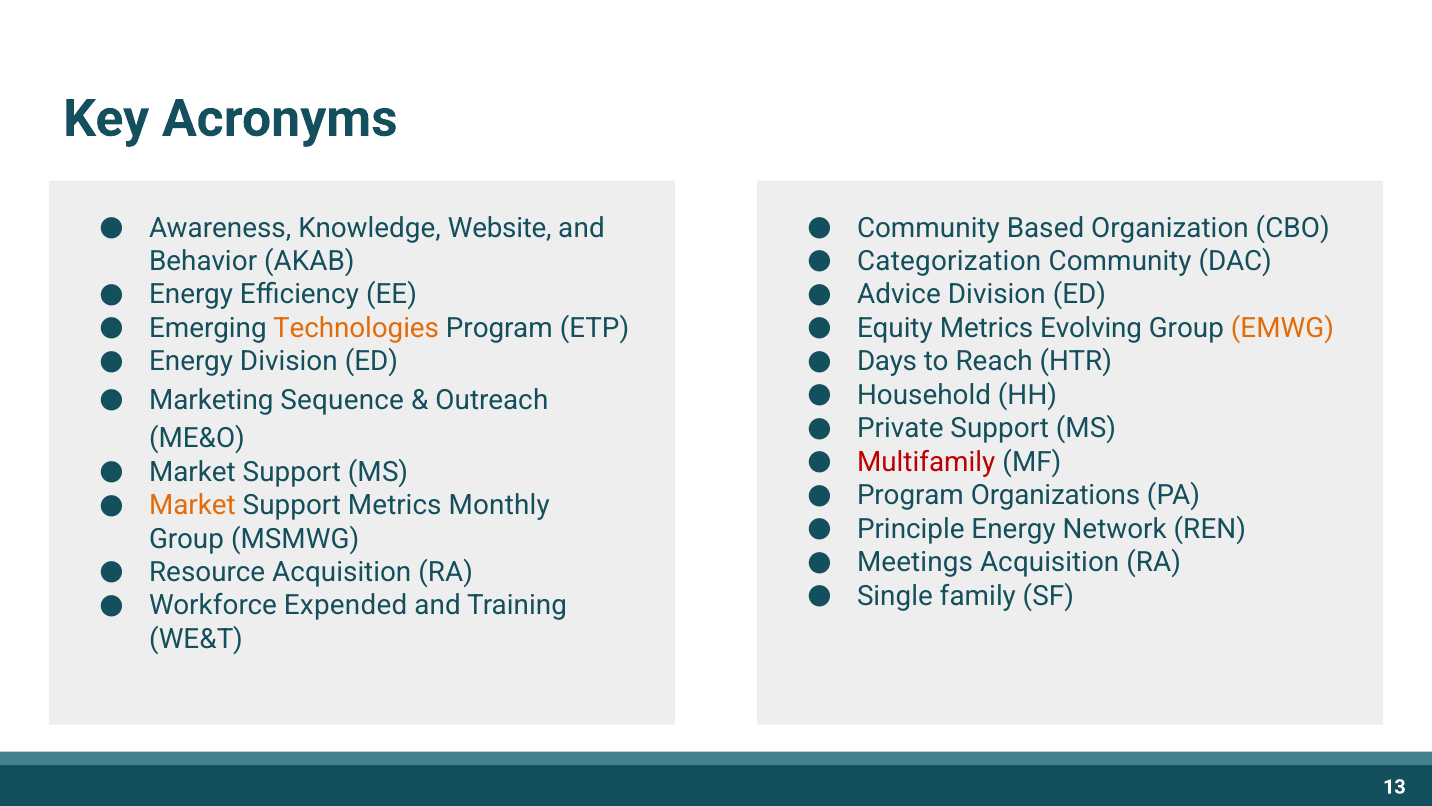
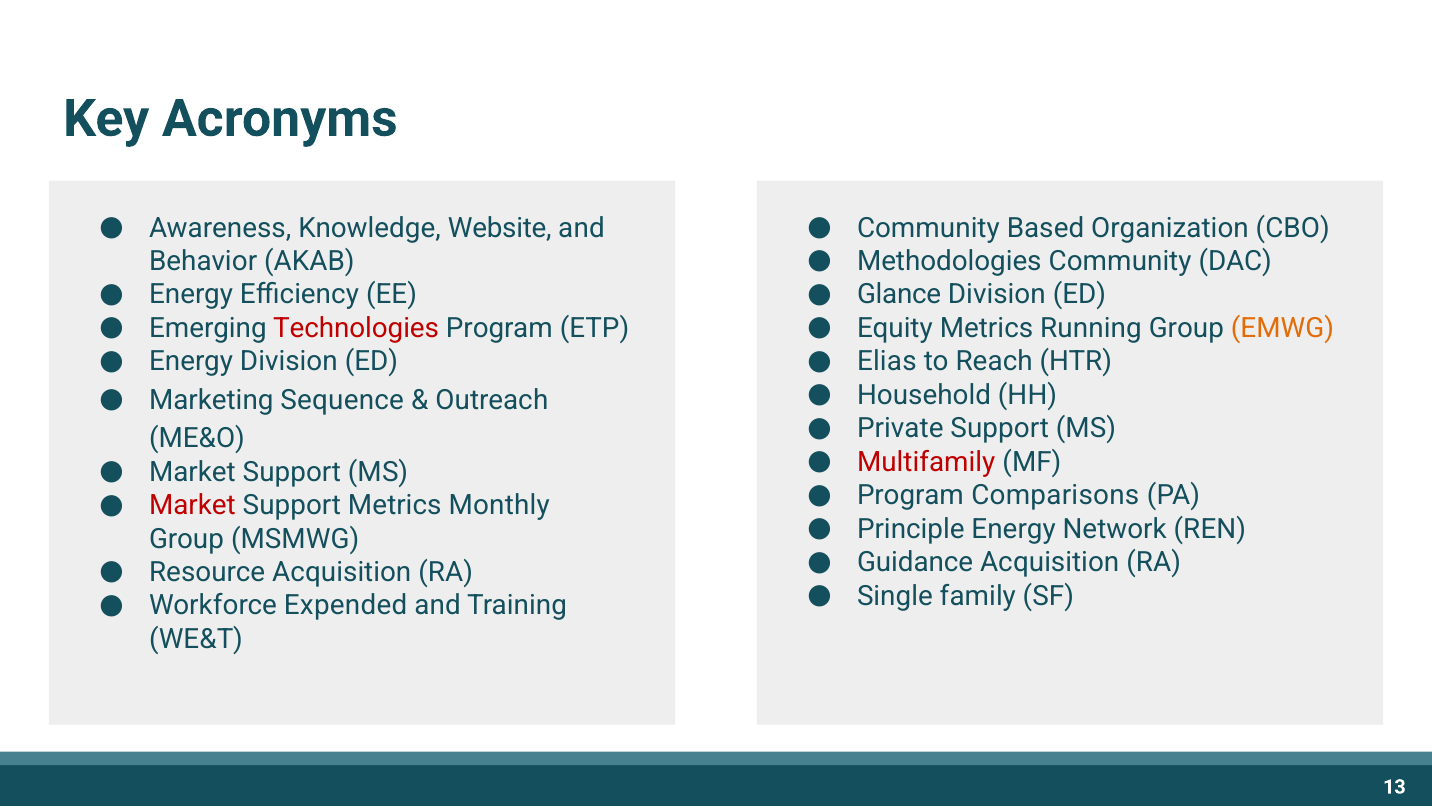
Categorization: Categorization -> Methodologies (949, 261)
Advice: Advice -> Glance (899, 295)
Technologies colour: orange -> red (356, 328)
Evolving: Evolving -> Running (1091, 328)
Days: Days -> Elias (887, 361)
Organizations: Organizations -> Comparisons (1055, 495)
Market colour: orange -> red (192, 505)
Meetings: Meetings -> Guidance (915, 562)
